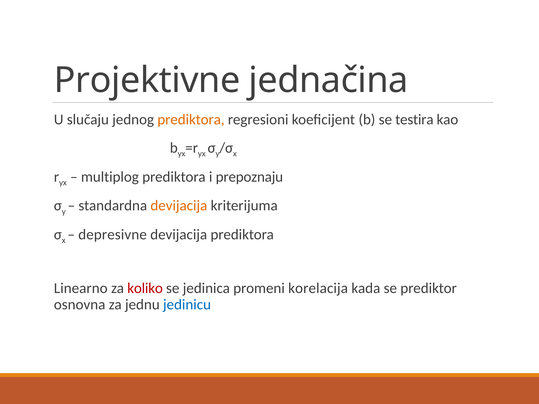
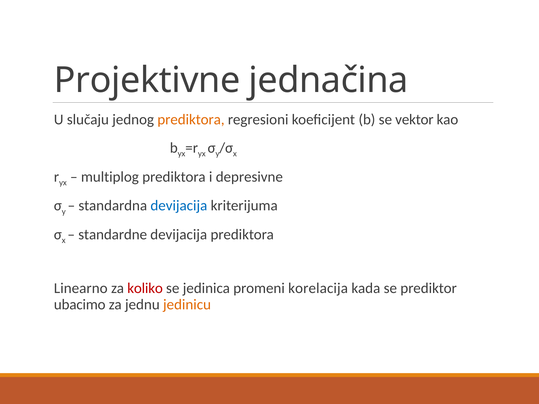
testira: testira -> vektor (414, 120)
prepoznaju: prepoznaju -> depresivne (249, 177)
devijacija colour: orange -> blue (179, 206)
depresivne: depresivne -> standardne (113, 235)
osnovna: osnovna -> ubacimo (80, 305)
jedinicu colour: blue -> orange (187, 305)
